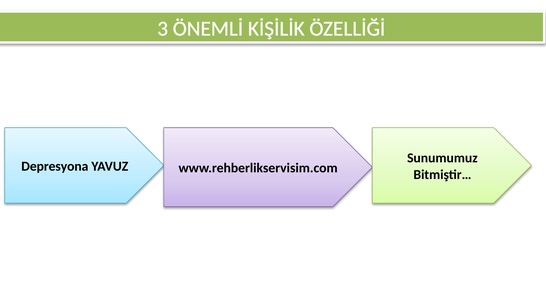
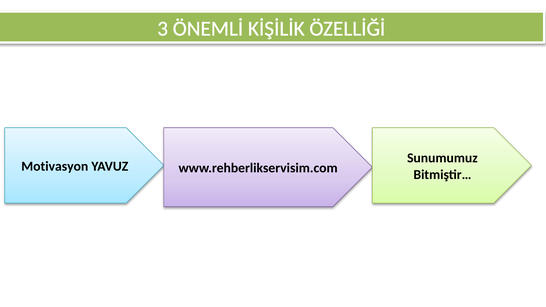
Depresyona: Depresyona -> Motivasyon (55, 166)
